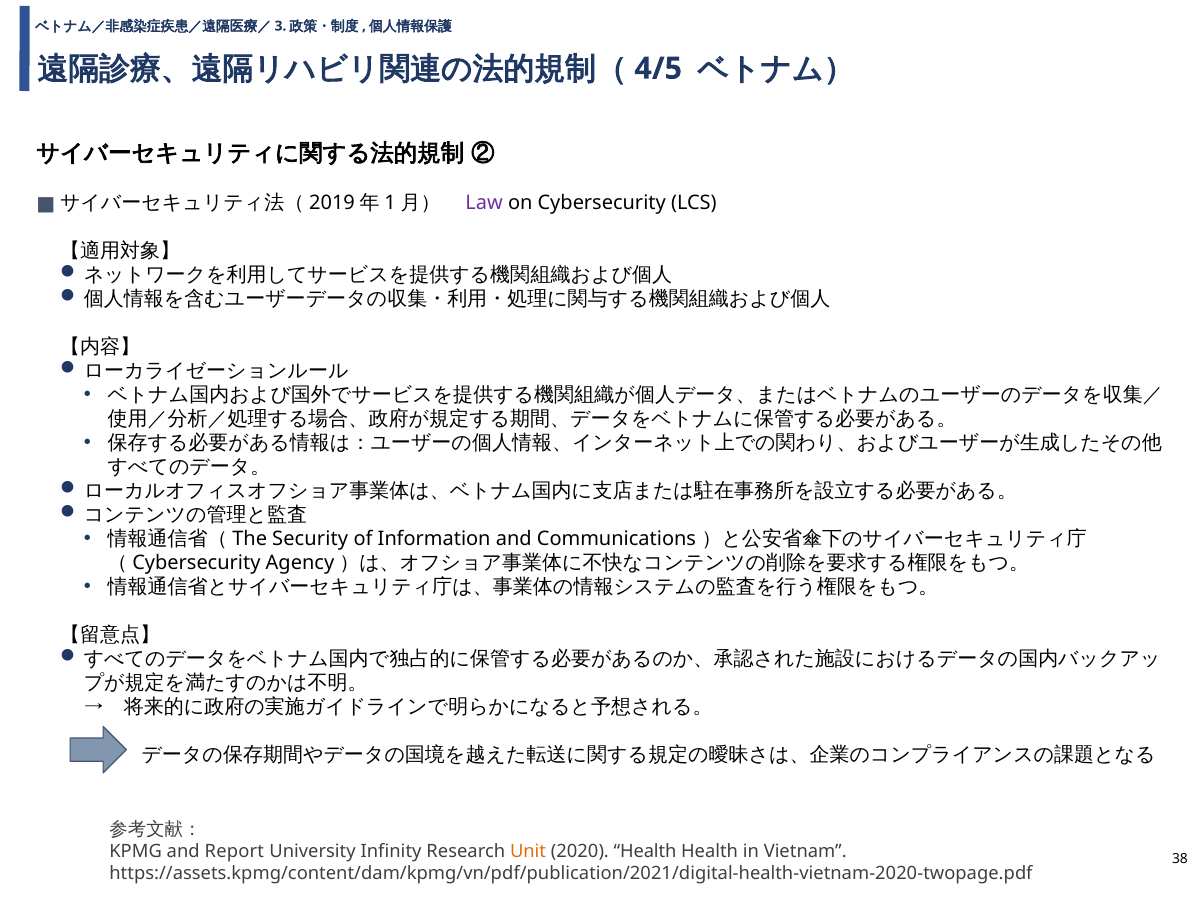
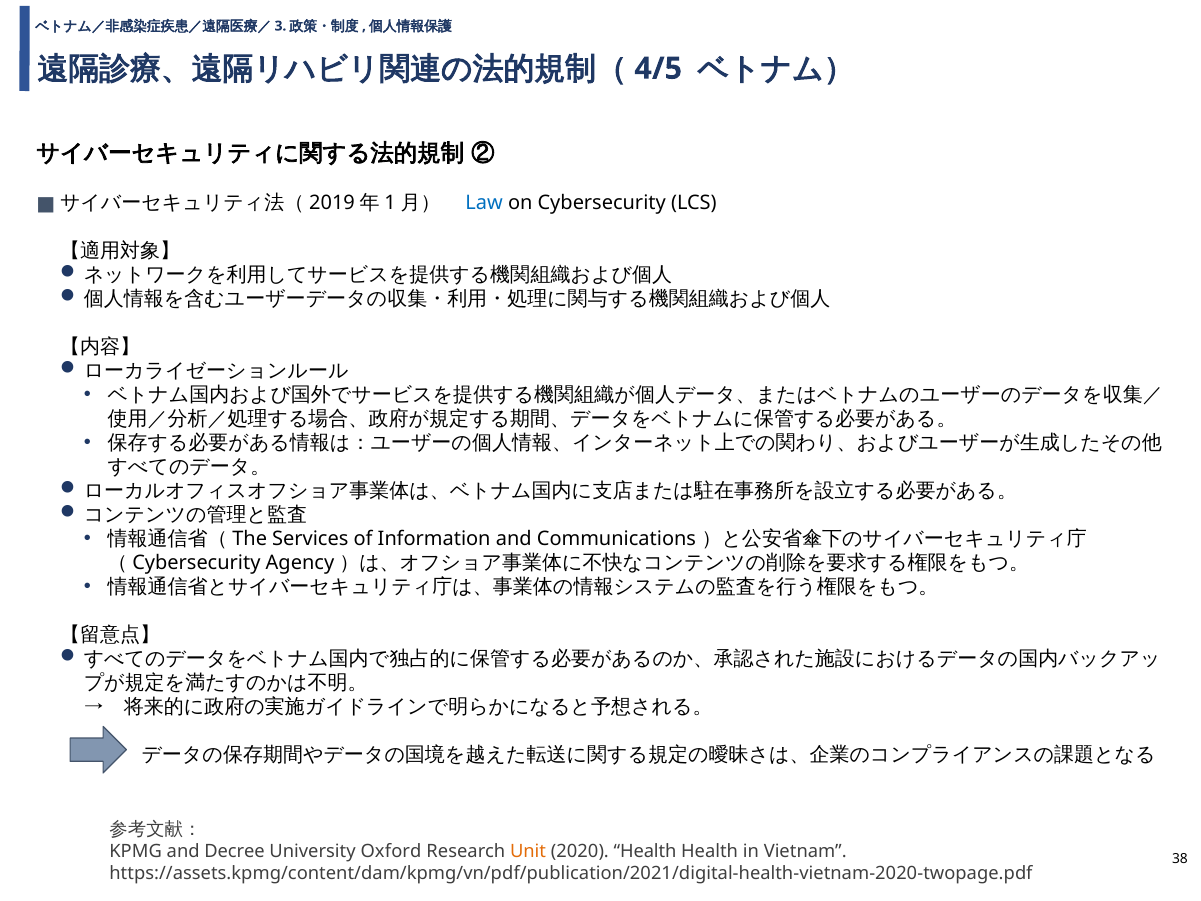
Law colour: purple -> blue (484, 203)
Security: Security -> Services (310, 539)
Report: Report -> Decree (235, 852)
Infinity: Infinity -> Oxford (391, 852)
